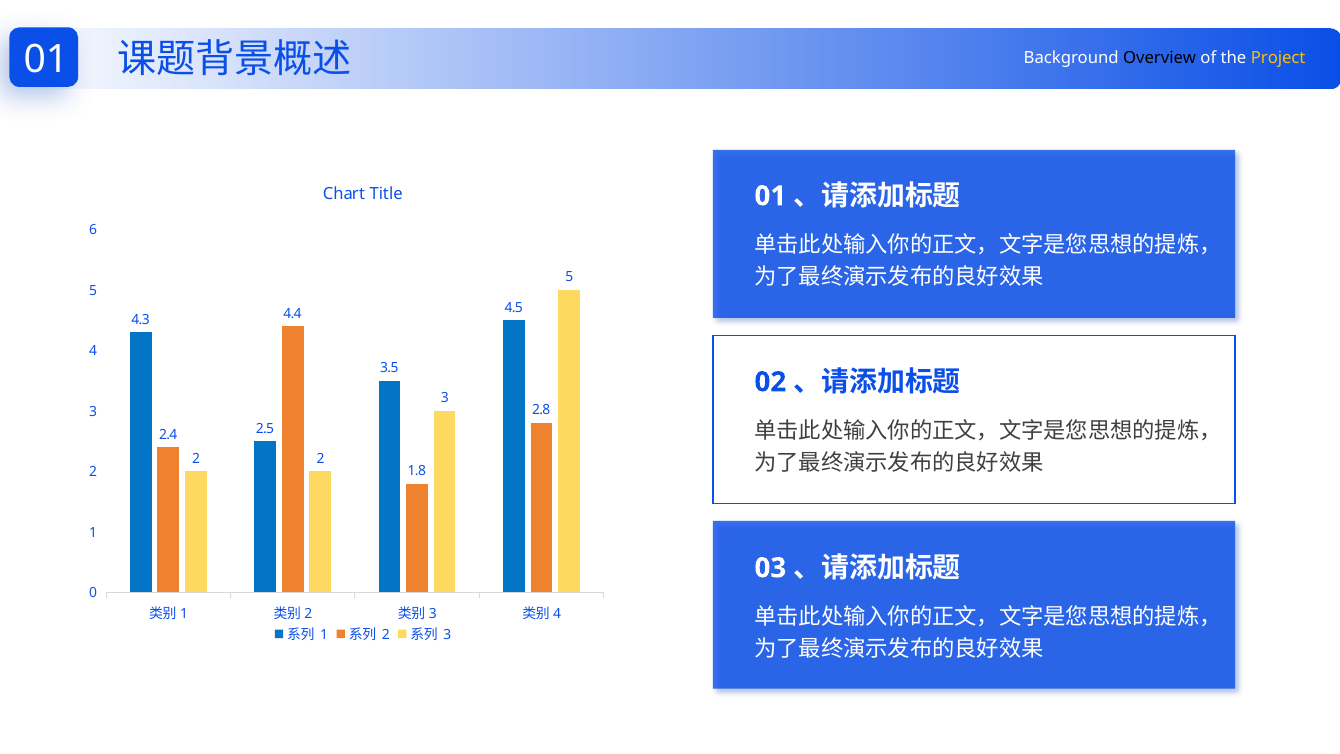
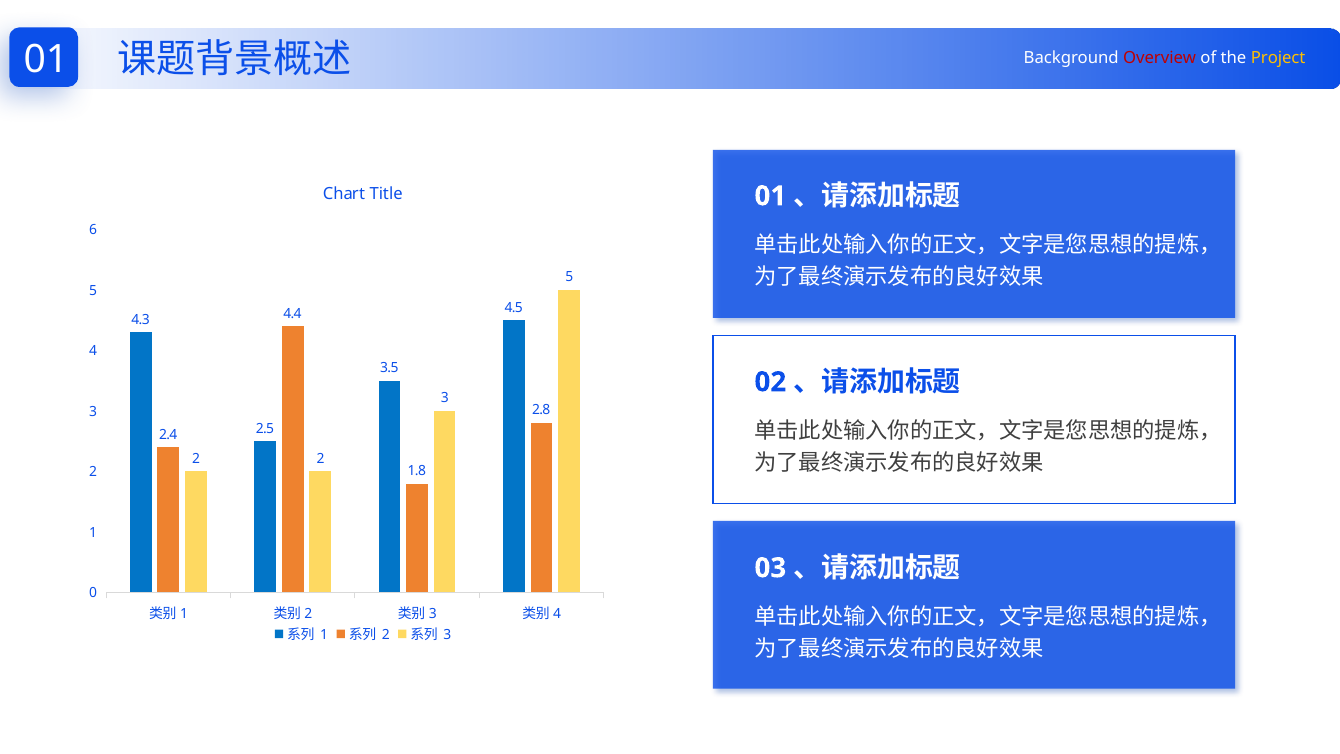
Overview colour: black -> red (1160, 58)
